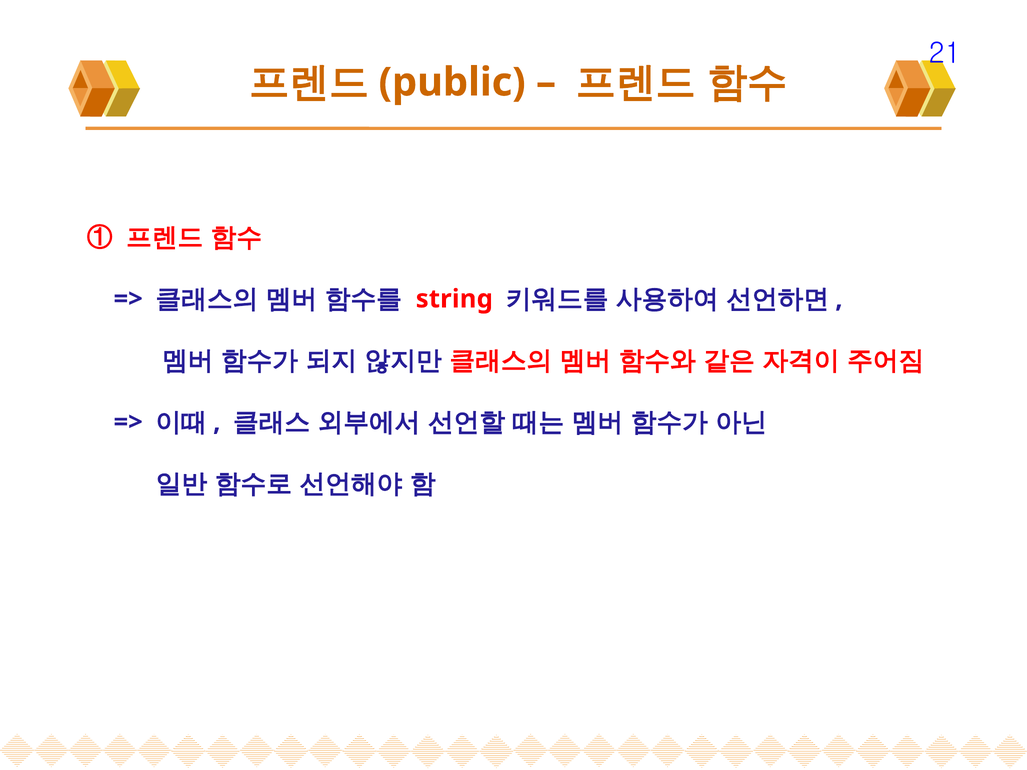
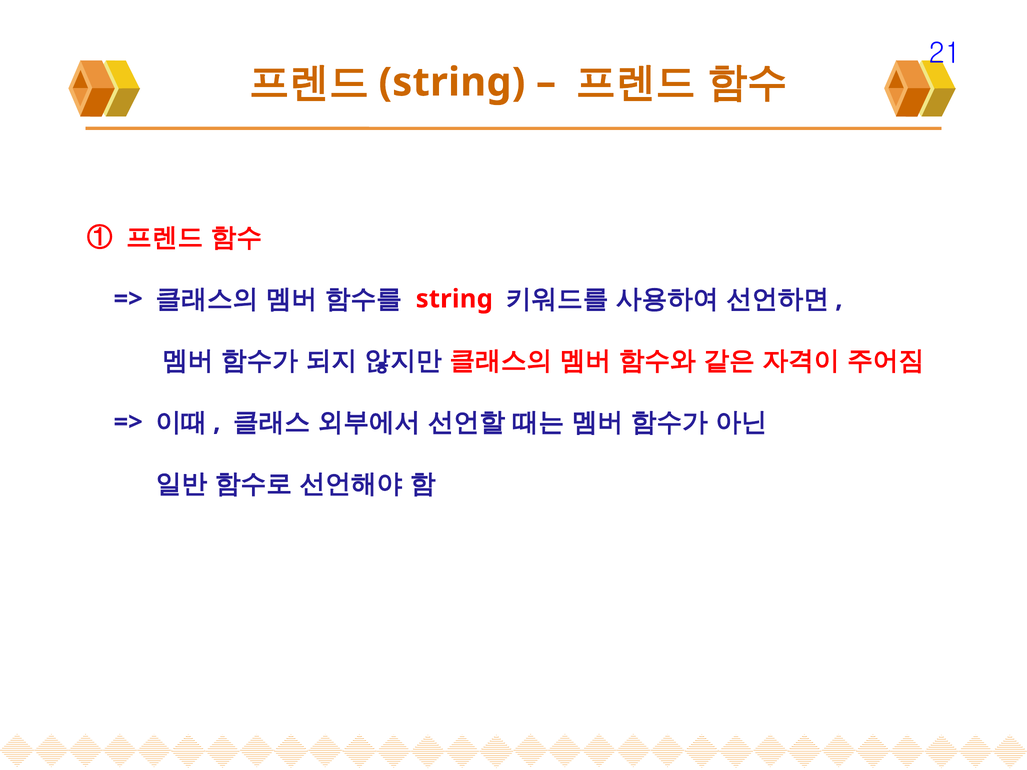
public: public -> string (452, 82)
